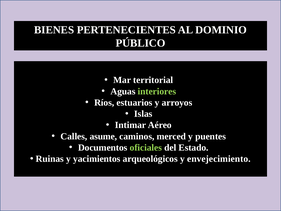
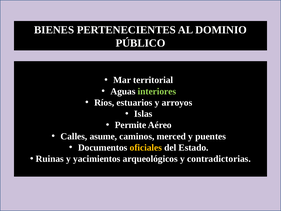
Intimar: Intimar -> Permite (131, 125)
oficiales colour: light green -> yellow (146, 147)
envejecimiento: envejecimiento -> contradictorias (219, 159)
